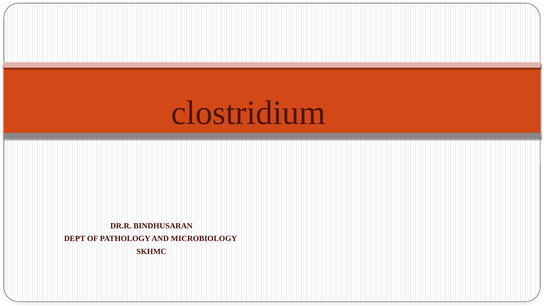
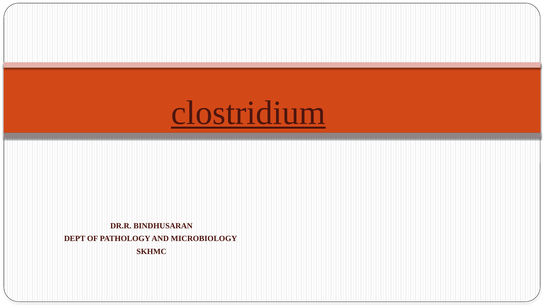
clostridium underline: none -> present (248, 113)
